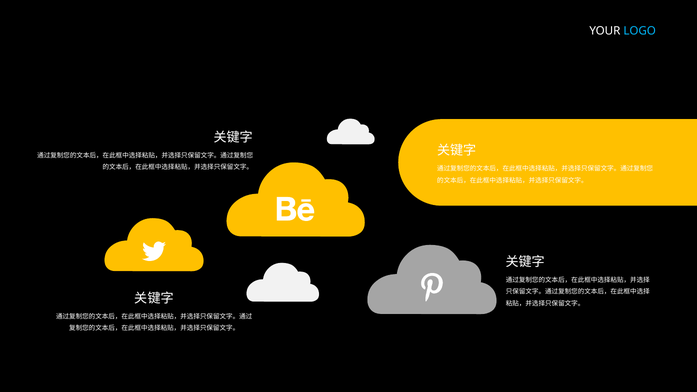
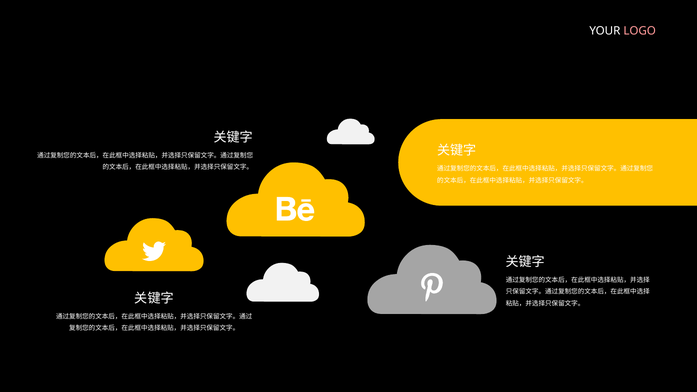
LOGO colour: light blue -> pink (640, 31)
